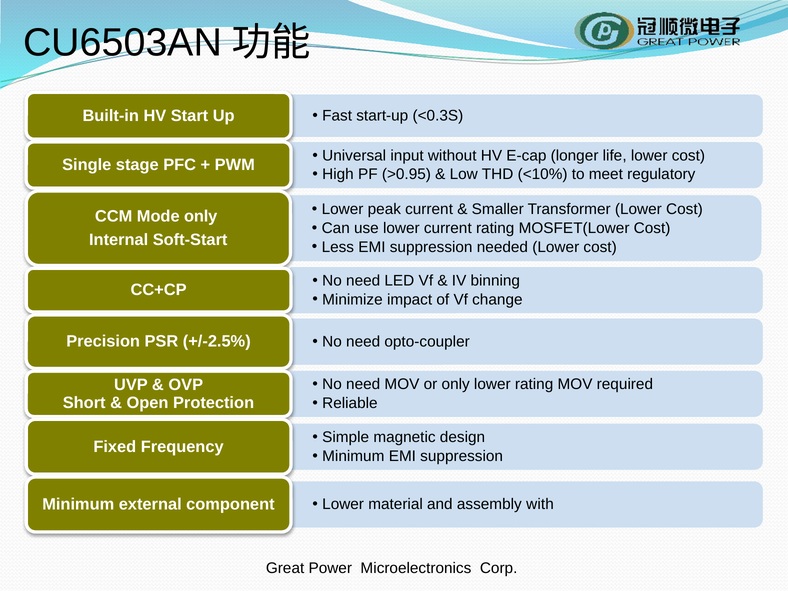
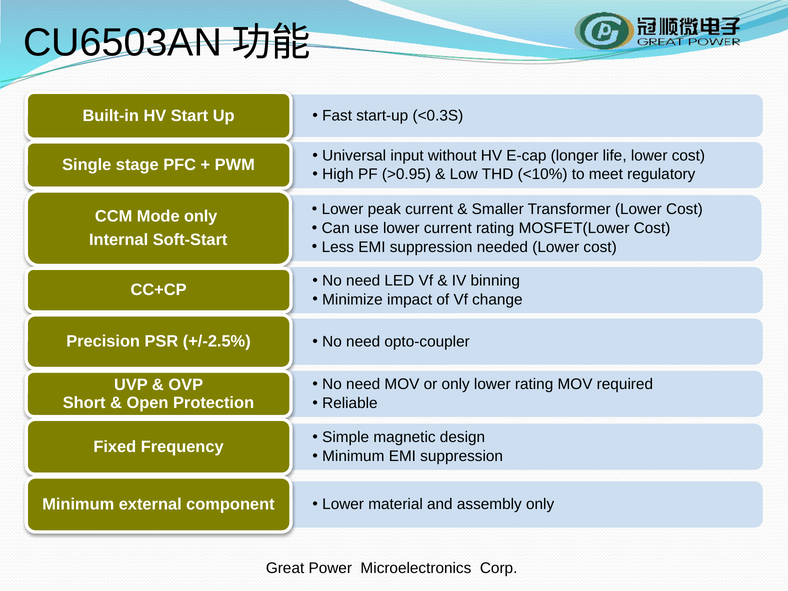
assembly with: with -> only (540, 504)
